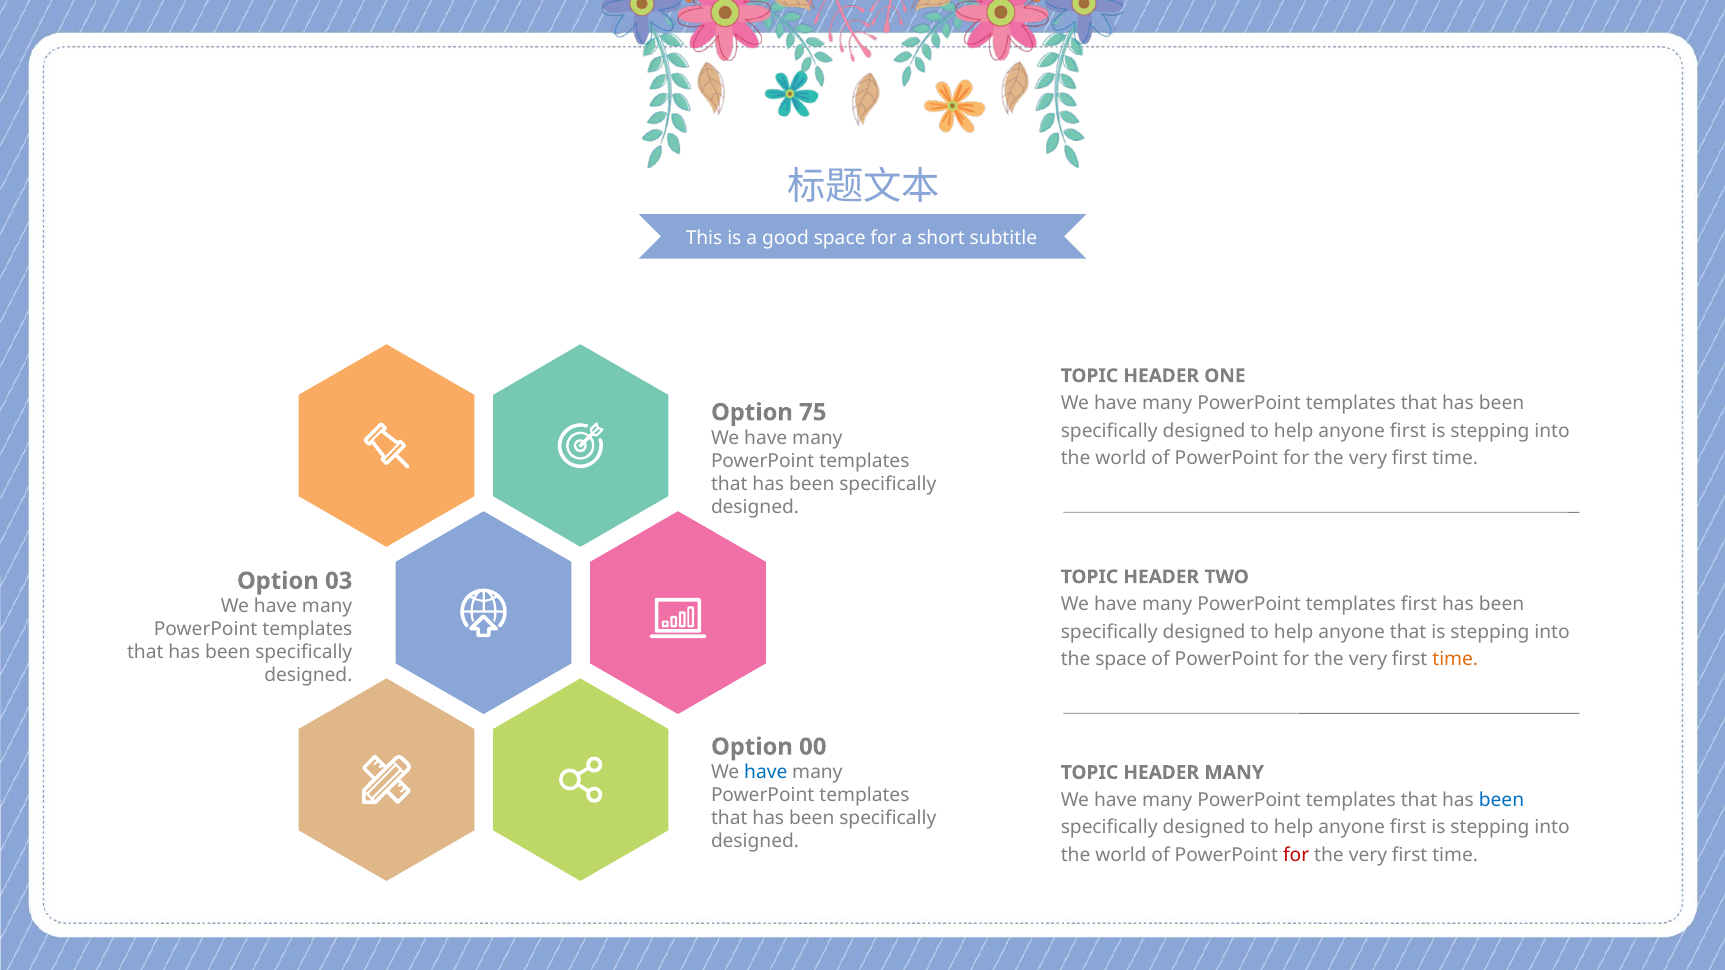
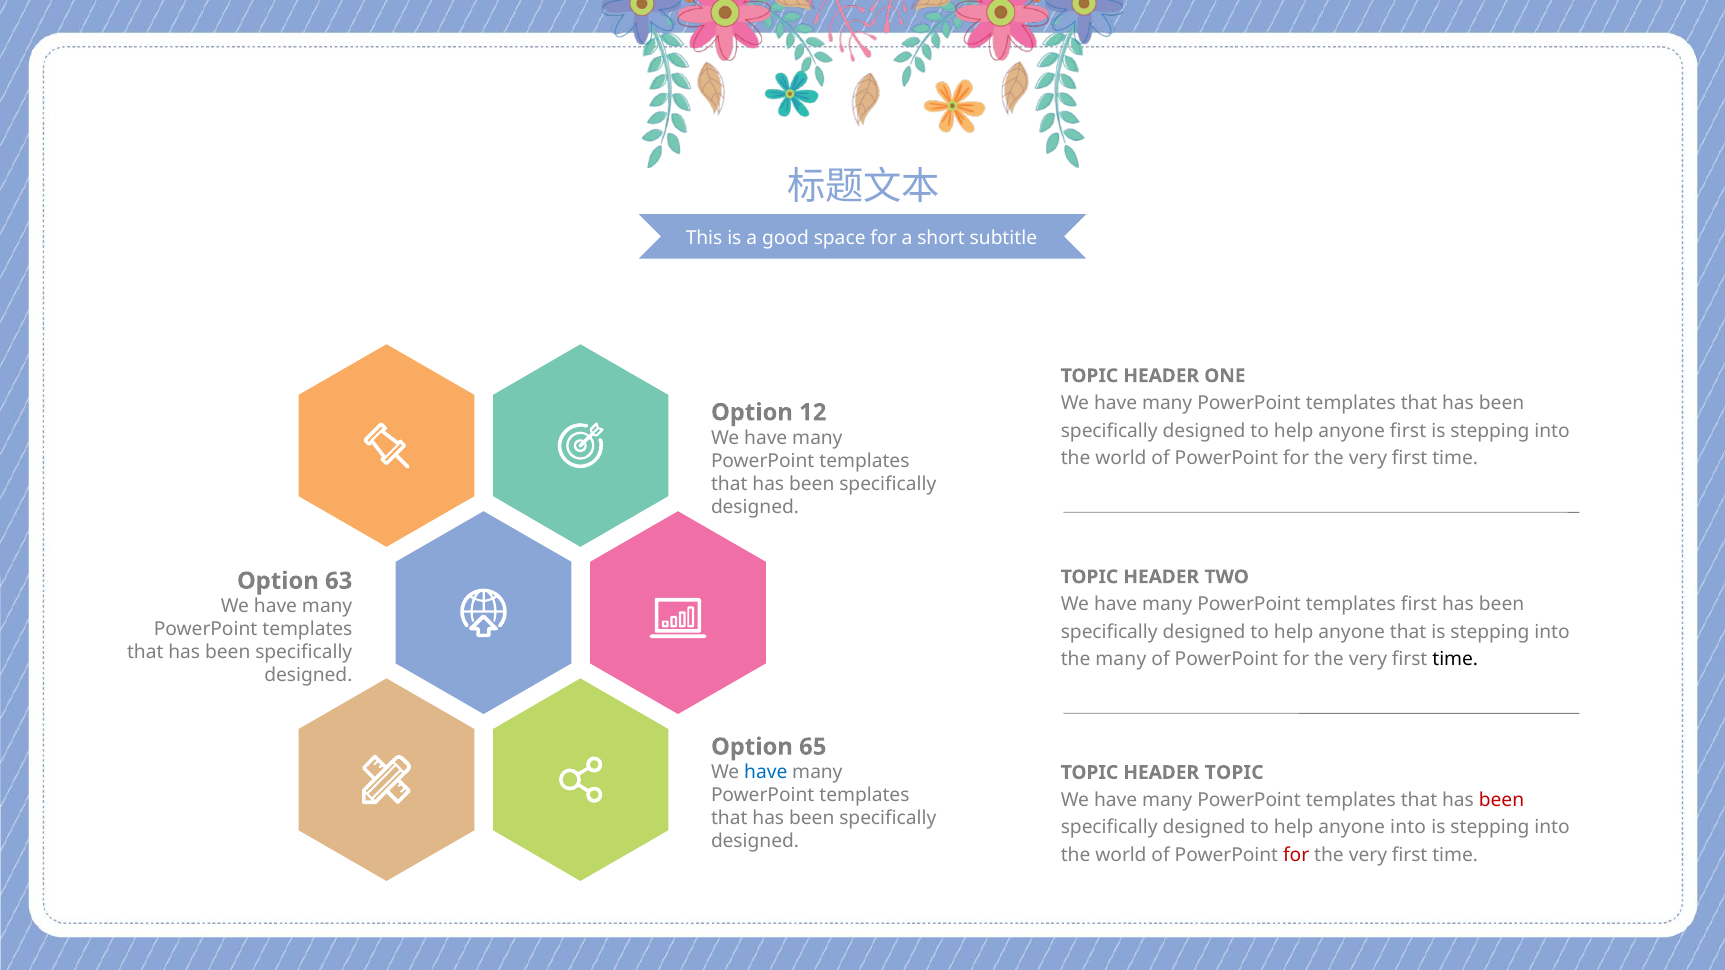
75: 75 -> 12 (813, 413)
03: 03 -> 63 (339, 581)
the space: space -> many (1121, 660)
time colour: orange -> black (1455, 660)
00: 00 -> 65 (813, 747)
HEADER MANY: MANY -> TOPIC (1234, 773)
been colour: blue -> red (1502, 800)
first: first -> into (1408, 828)
